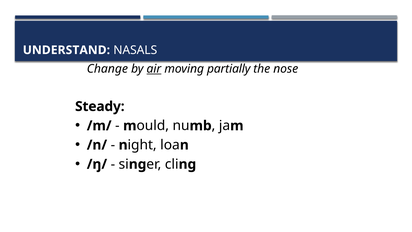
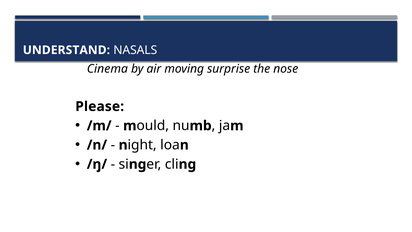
Change: Change -> Cinema (107, 69)
air underline: present -> none (154, 69)
partially: partially -> surprise (229, 69)
Steady: Steady -> Please (100, 106)
